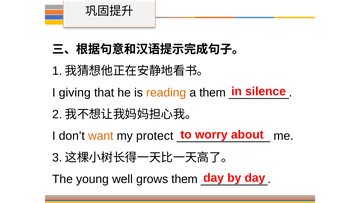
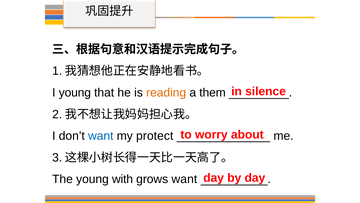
I giving: giving -> young (75, 92)
want colour: orange -> blue (101, 136)
well: well -> with (123, 179)
grows them: them -> want (184, 179)
